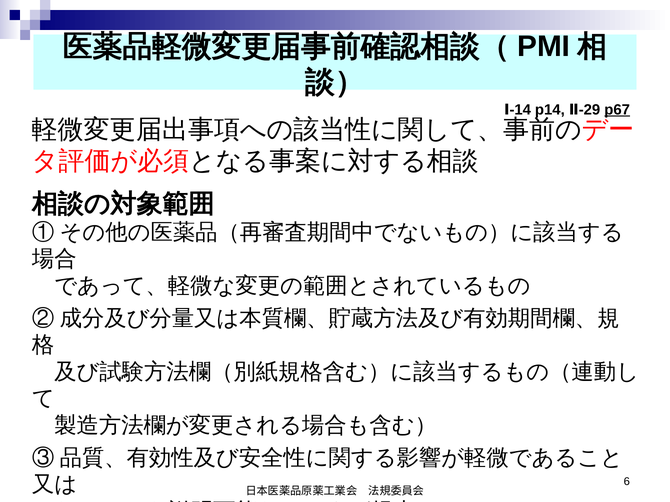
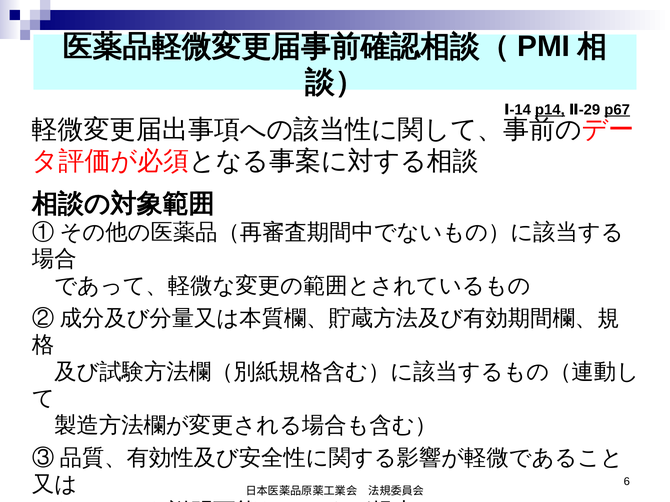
p14 underline: none -> present (550, 110)
